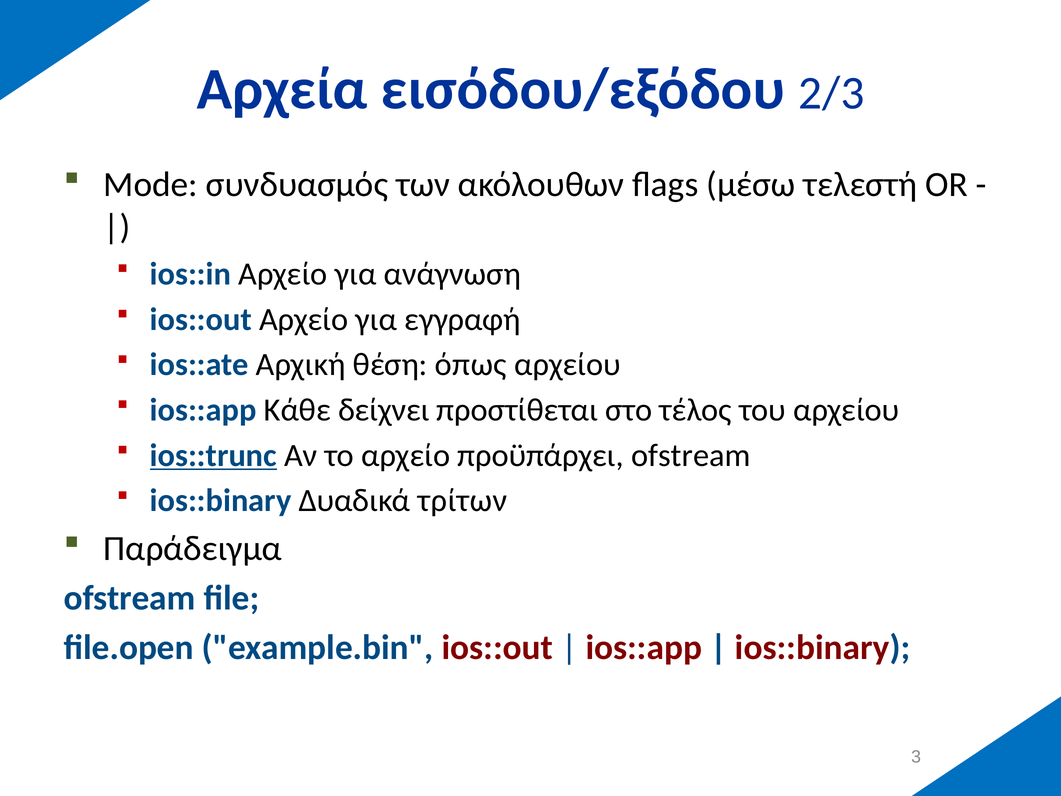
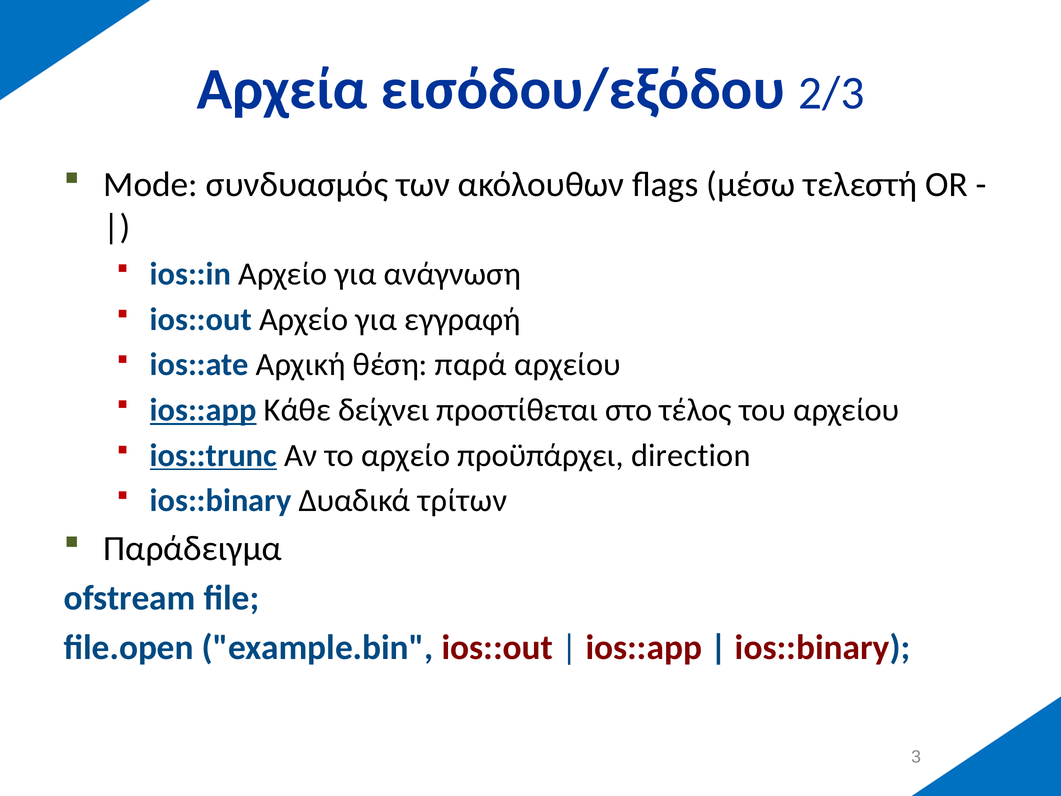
όπως: όπως -> παρά (471, 365)
ios::app underline: none -> present (203, 410)
προϋπάρχει ofstream: ofstream -> direction (691, 455)
